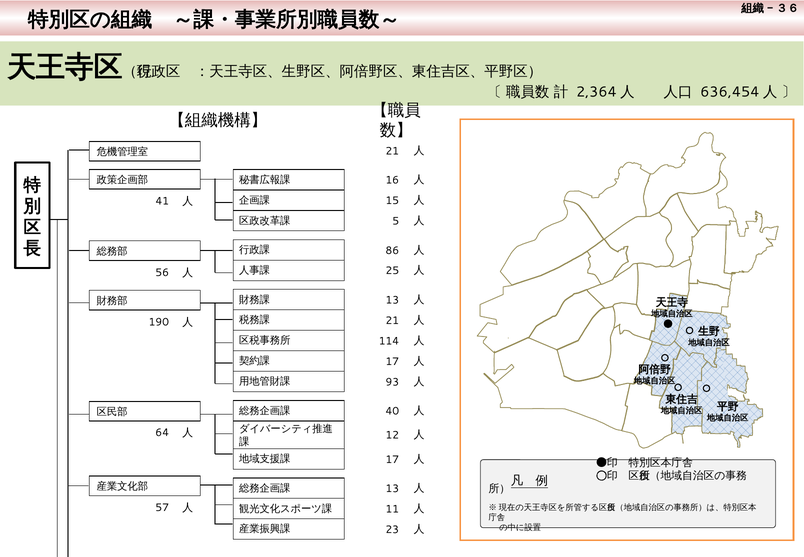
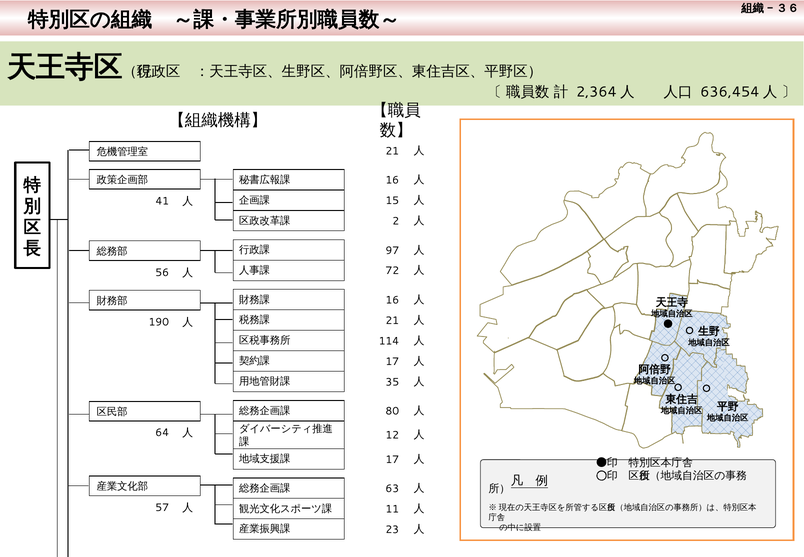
5: 5 -> 2 (396, 221)
86: 86 -> 97 (392, 250)
25: 25 -> 72 (392, 271)
13: 13 -> 16 (392, 300)
93: 93 -> 35 (392, 382)
40: 40 -> 80 (392, 411)
13: 13 -> 63 (392, 488)
